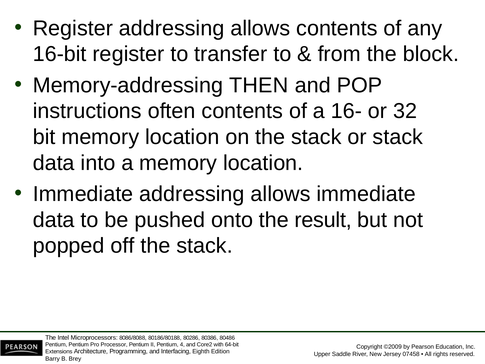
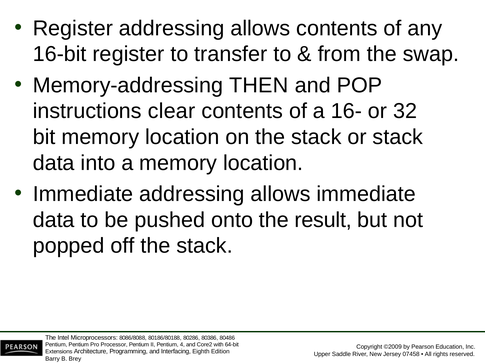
block: block -> swap (431, 54)
often: often -> clear (172, 111)
